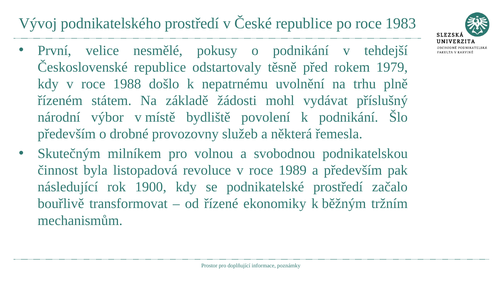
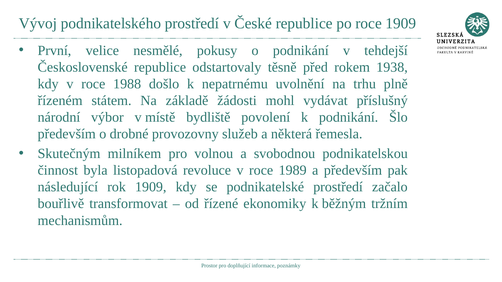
roce 1983: 1983 -> 1909 (401, 23)
1979: 1979 -> 1938 (392, 67)
rok 1900: 1900 -> 1909 (151, 187)
